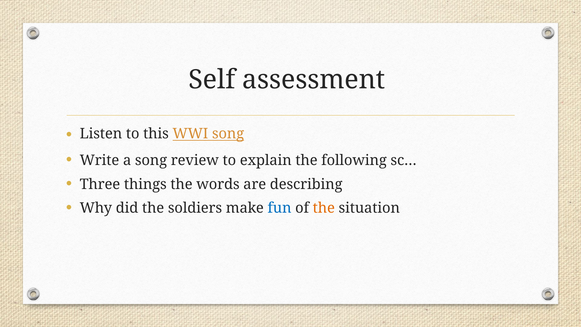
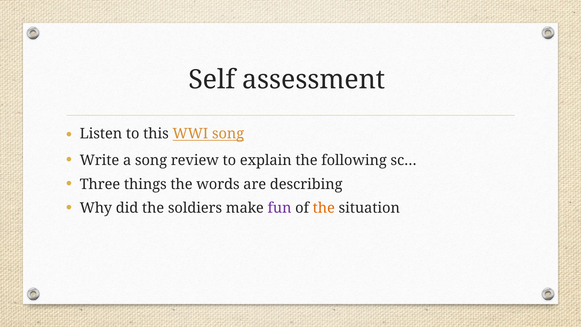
fun colour: blue -> purple (279, 208)
